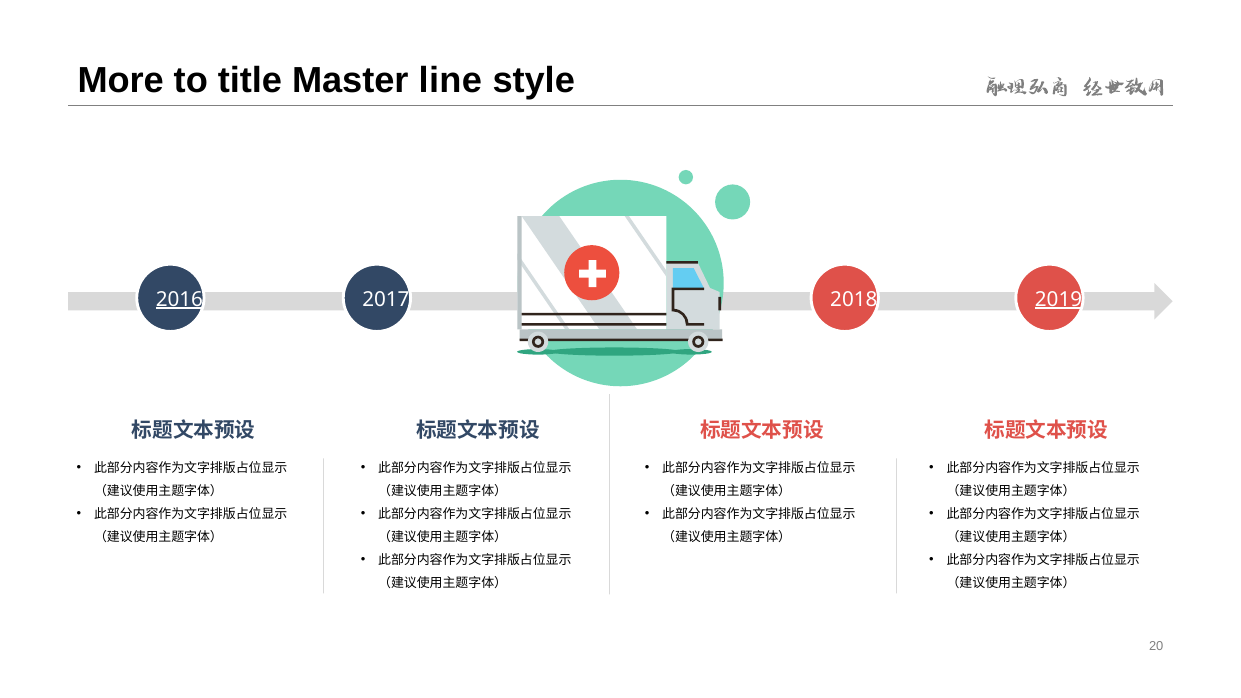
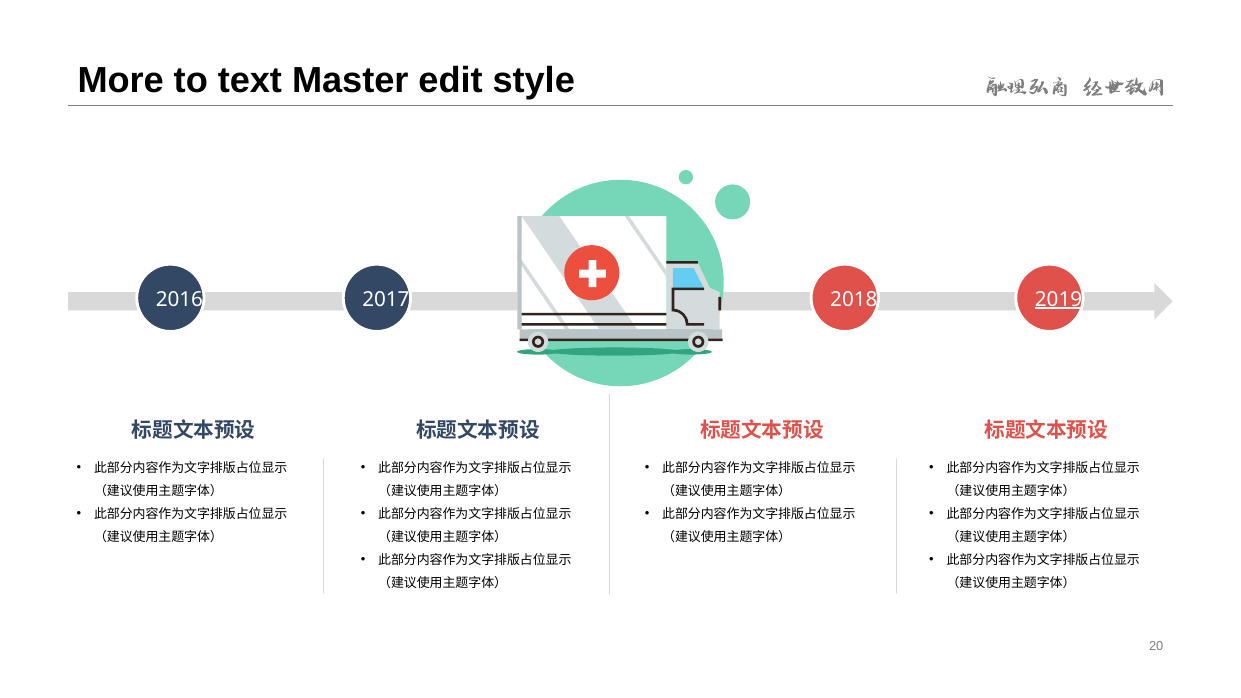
title: title -> text (250, 80)
line: line -> edit (451, 80)
2016 underline: present -> none (179, 299)
